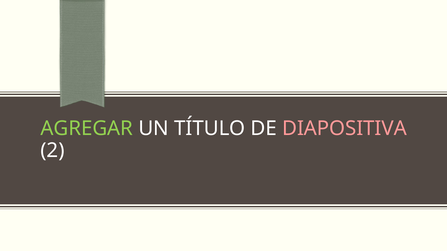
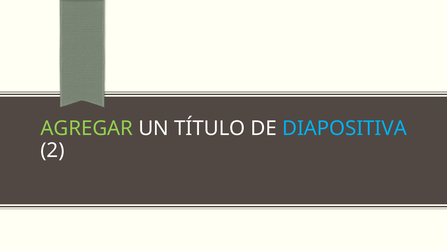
DIAPOSITIVA colour: pink -> light blue (345, 129)
